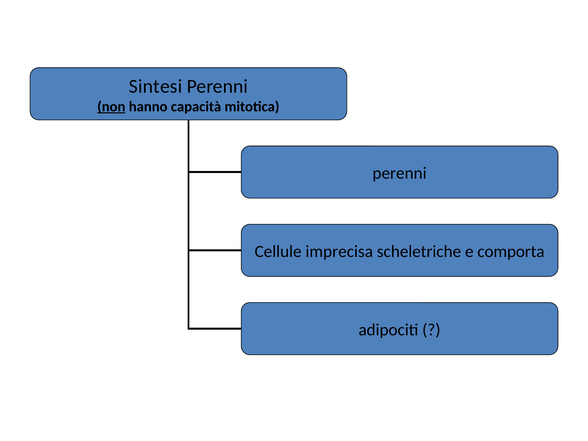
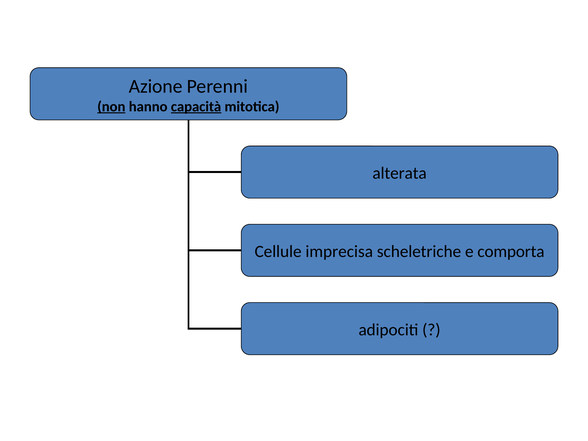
Sintesi: Sintesi -> Azione (156, 86)
capacità underline: none -> present (196, 107)
perenni: perenni -> alterata (400, 173)
